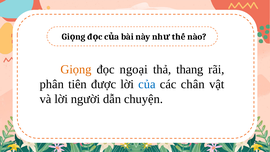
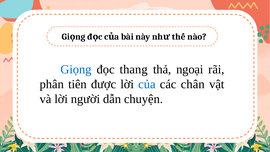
Giọng colour: orange -> blue (76, 69)
ngoại: ngoại -> thang (134, 69)
thang: thang -> ngoại (190, 69)
